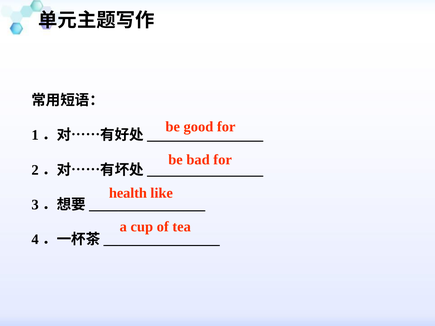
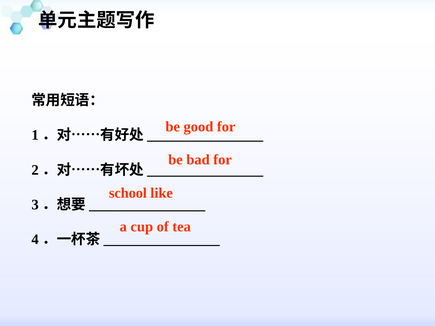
health: health -> school (128, 193)
